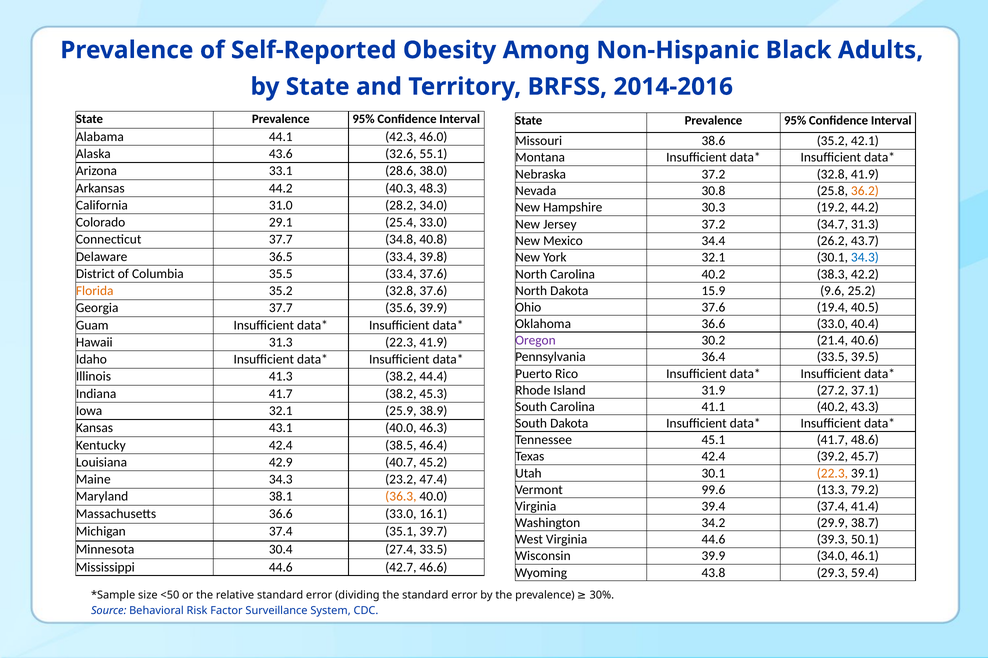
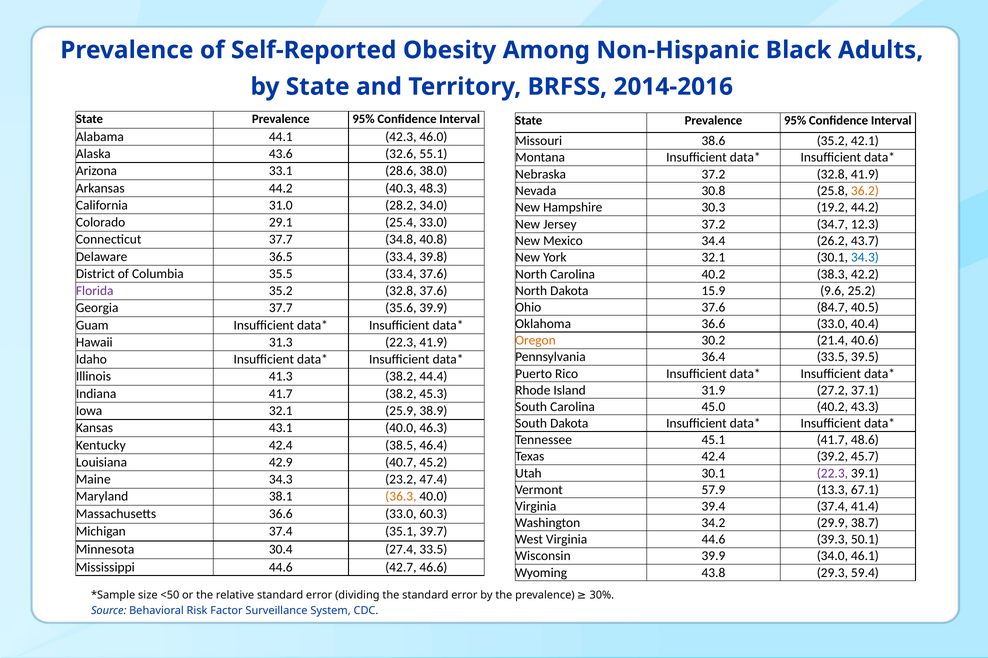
34.7 31.3: 31.3 -> 12.3 (865, 225)
Florida colour: orange -> purple (95, 291)
19.4: 19.4 -> 84.7 (832, 308)
Oregon colour: purple -> orange (535, 341)
41.1: 41.1 -> 45.0 (713, 407)
22.3 colour: orange -> purple (832, 474)
99.6: 99.6 -> 57.9 (713, 490)
79.2: 79.2 -> 67.1 (865, 490)
16.1: 16.1 -> 60.3 (433, 514)
